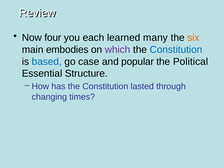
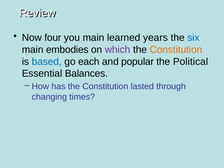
you each: each -> main (93, 38)
many: many -> years (155, 38)
six colour: orange -> blue (193, 38)
Constitution colour: blue -> orange (176, 50)
case: case -> each (89, 62)
Structure: Structure -> Balances (86, 74)
